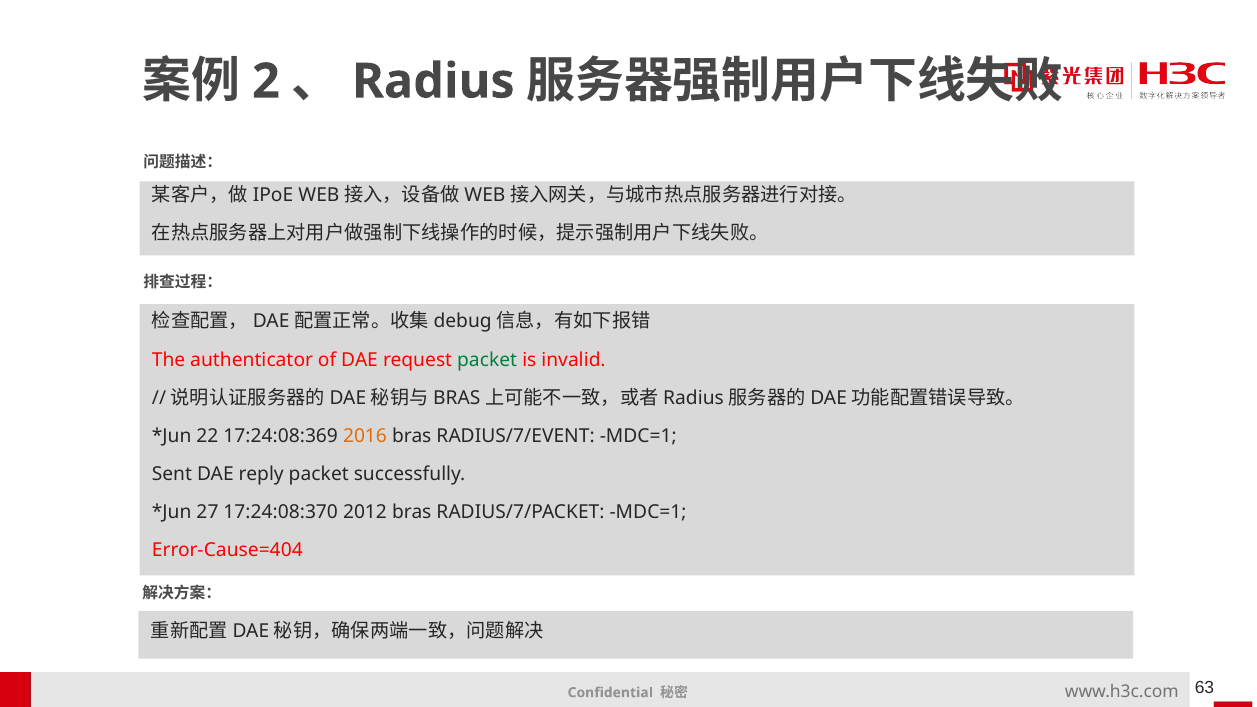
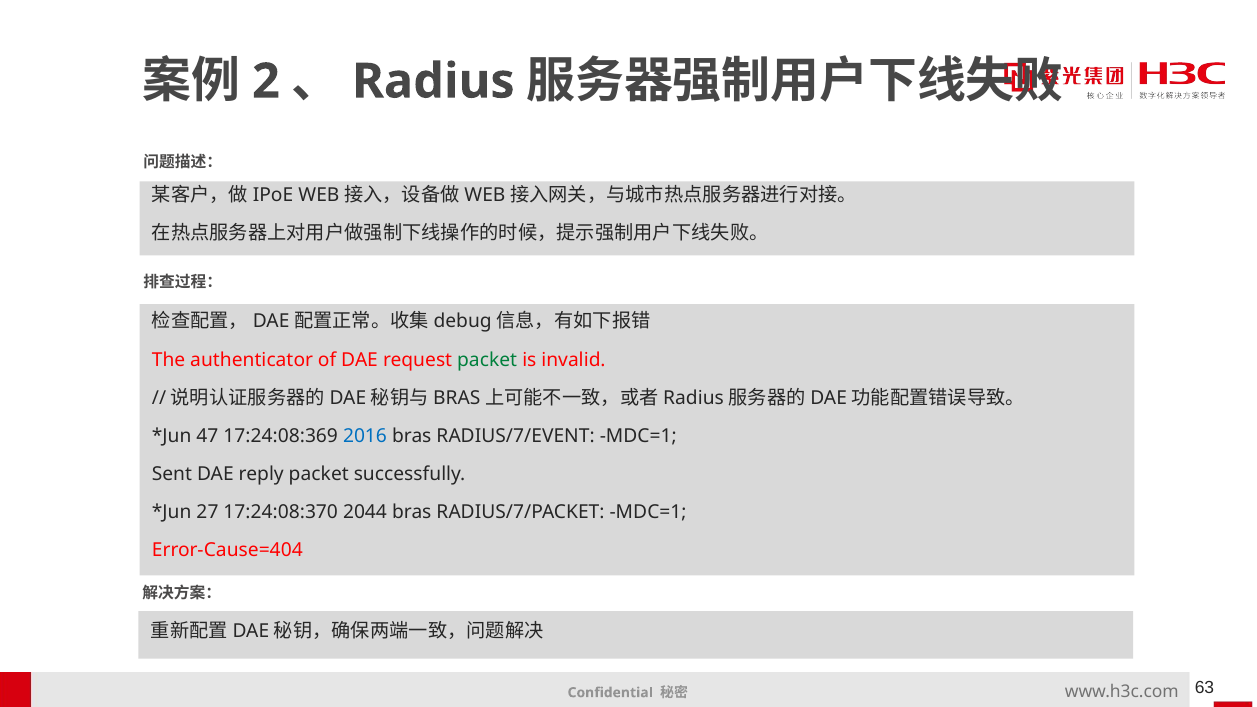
22: 22 -> 47 (207, 436)
2016 colour: orange -> blue (365, 436)
2012: 2012 -> 2044 (365, 512)
